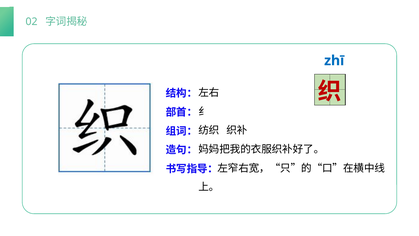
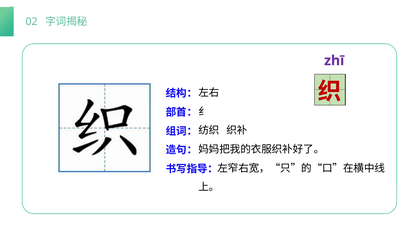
zhī colour: blue -> purple (334, 61)
